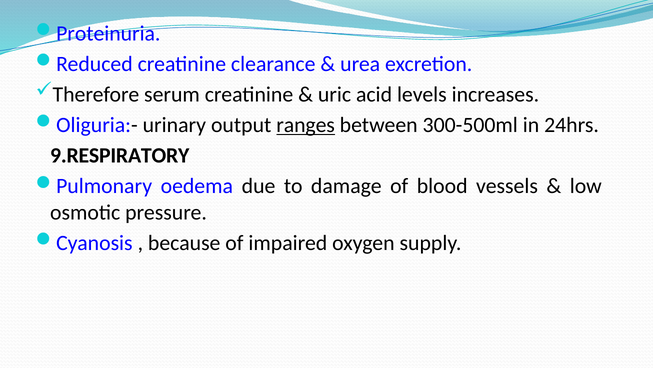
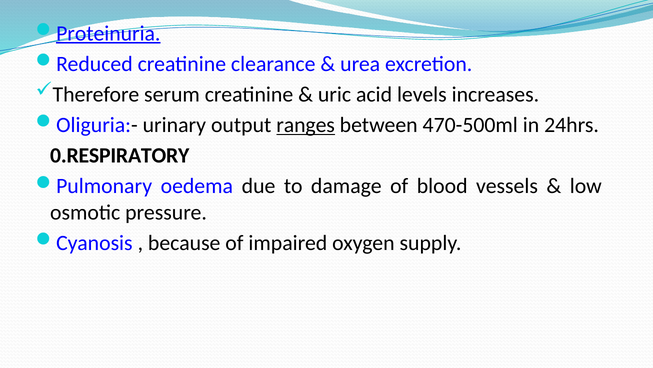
Proteinuria underline: none -> present (108, 33)
300-500ml: 300-500ml -> 470-500ml (470, 125)
9.RESPIRATORY: 9.RESPIRATORY -> 0.RESPIRATORY (120, 155)
